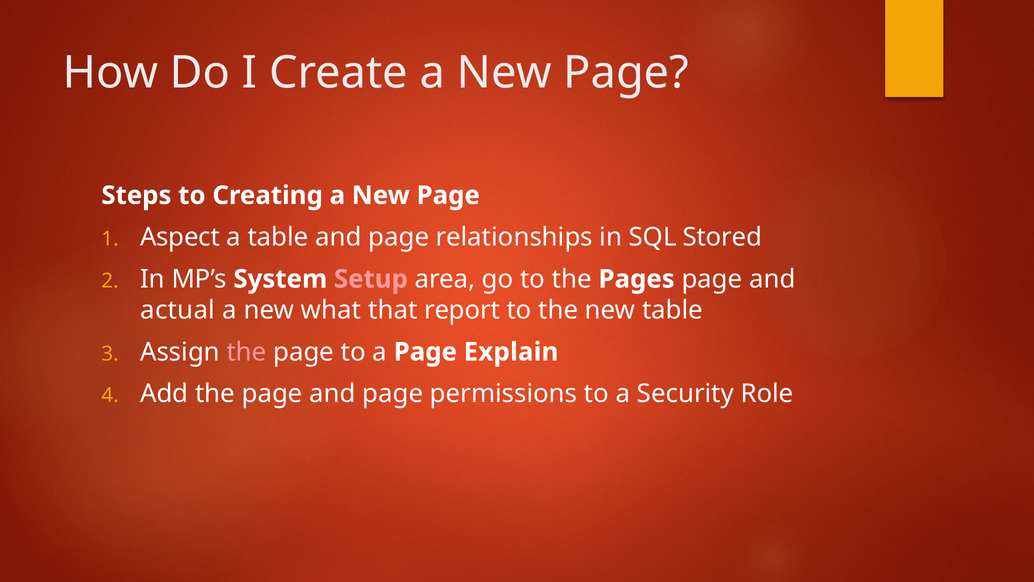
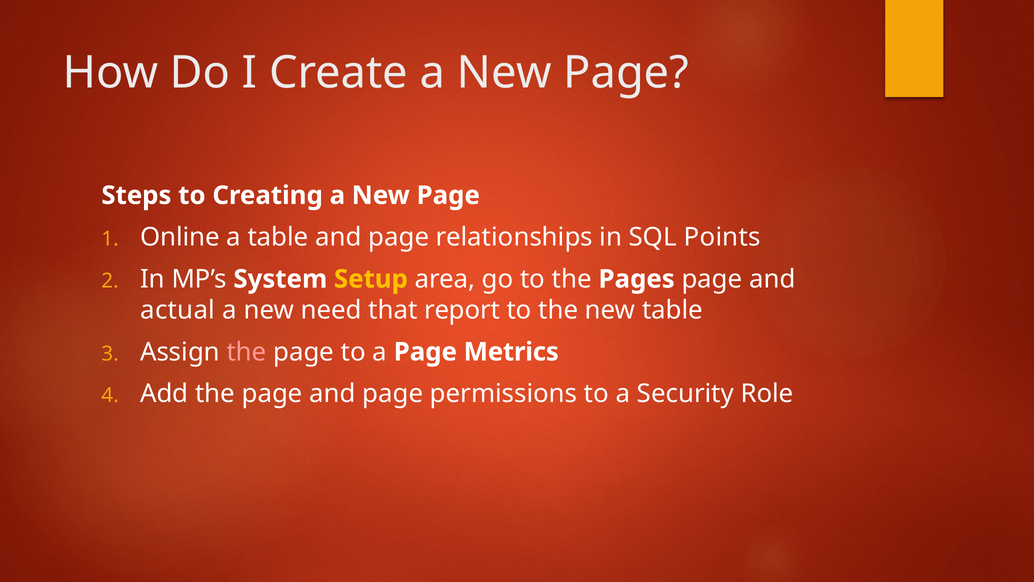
Aspect: Aspect -> Online (180, 237)
Stored: Stored -> Points (722, 237)
Setup colour: pink -> yellow (371, 279)
what: what -> need (331, 310)
Explain: Explain -> Metrics (511, 352)
